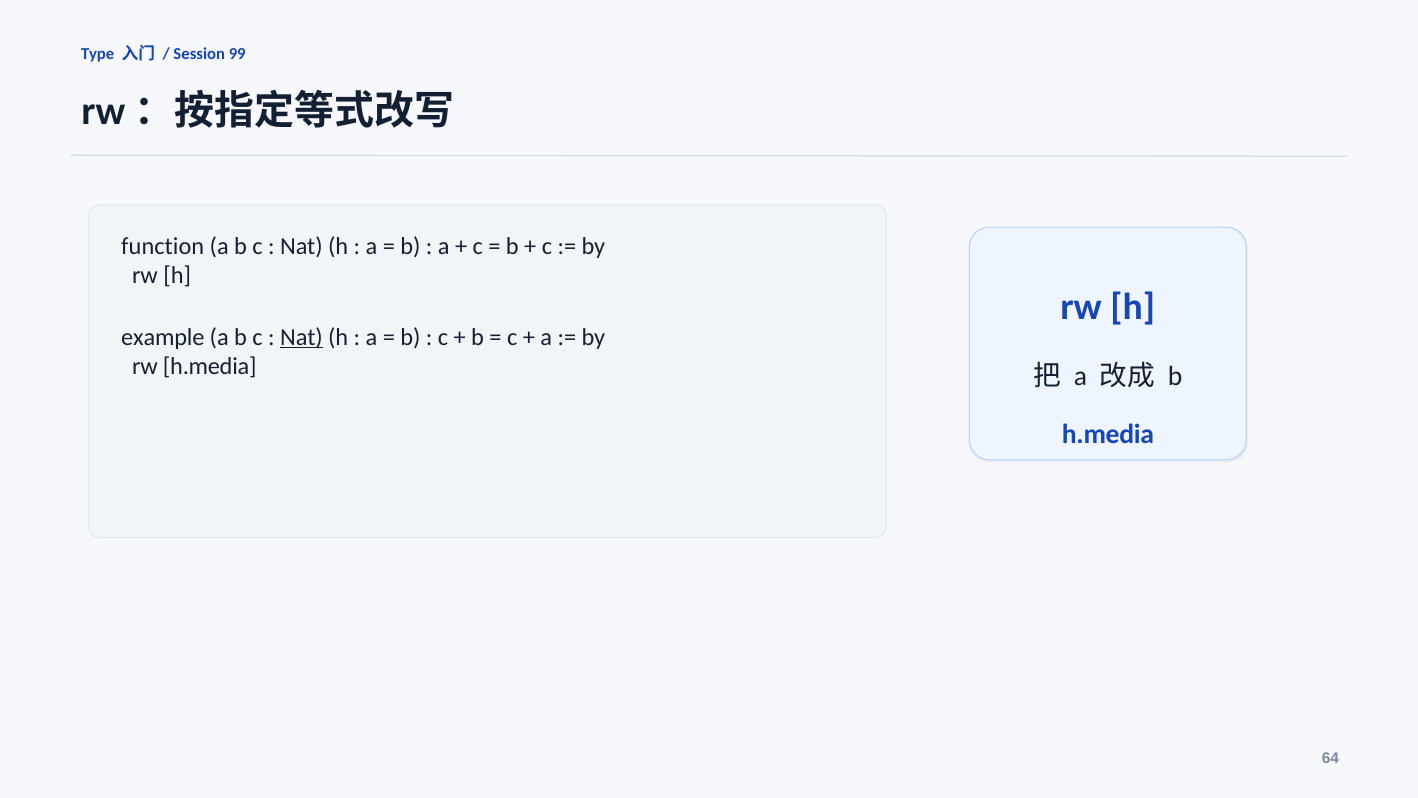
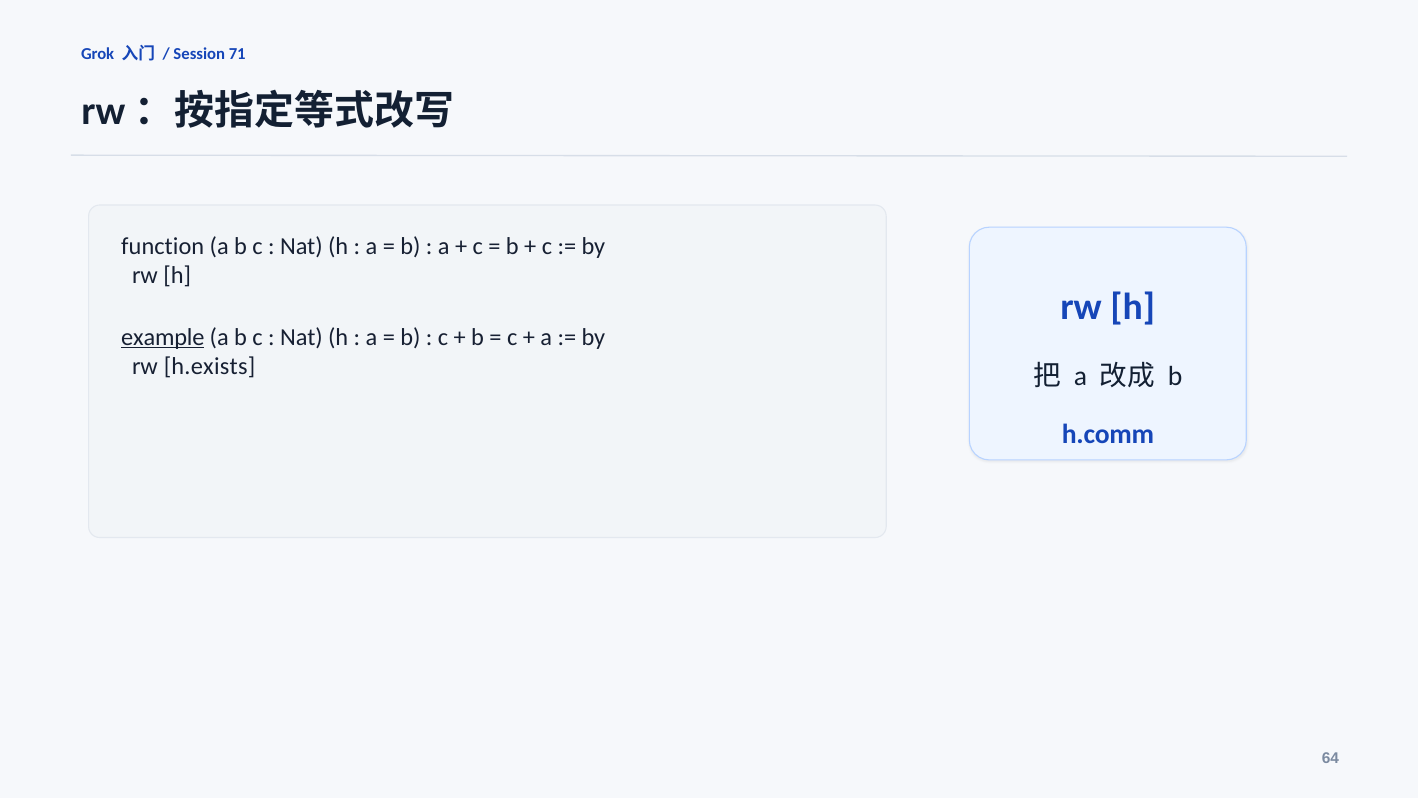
Type: Type -> Grok (98, 54)
99: 99 -> 71 (237, 54)
example underline: none -> present (163, 337)
Nat underline: present -> none (301, 337)
rw h.media: h.media -> h.exists (209, 366)
h.media: h.media -> h.comm (1108, 434)
